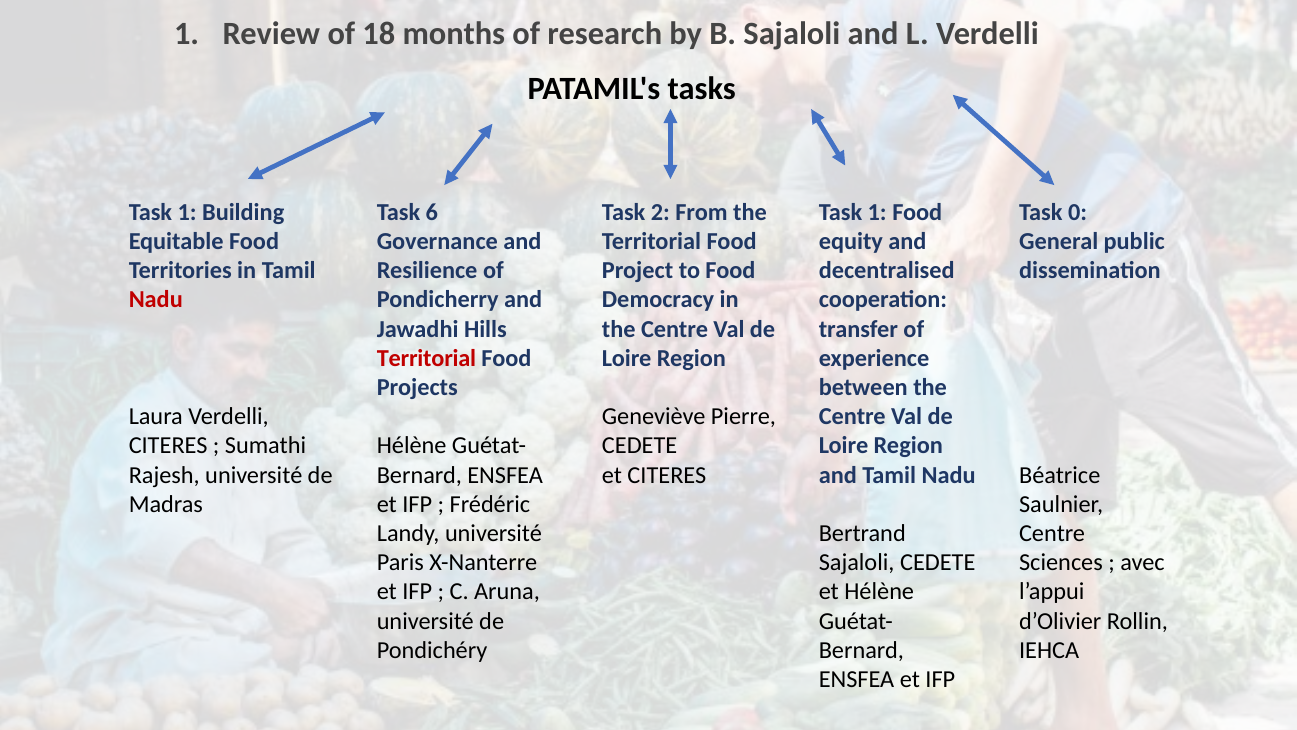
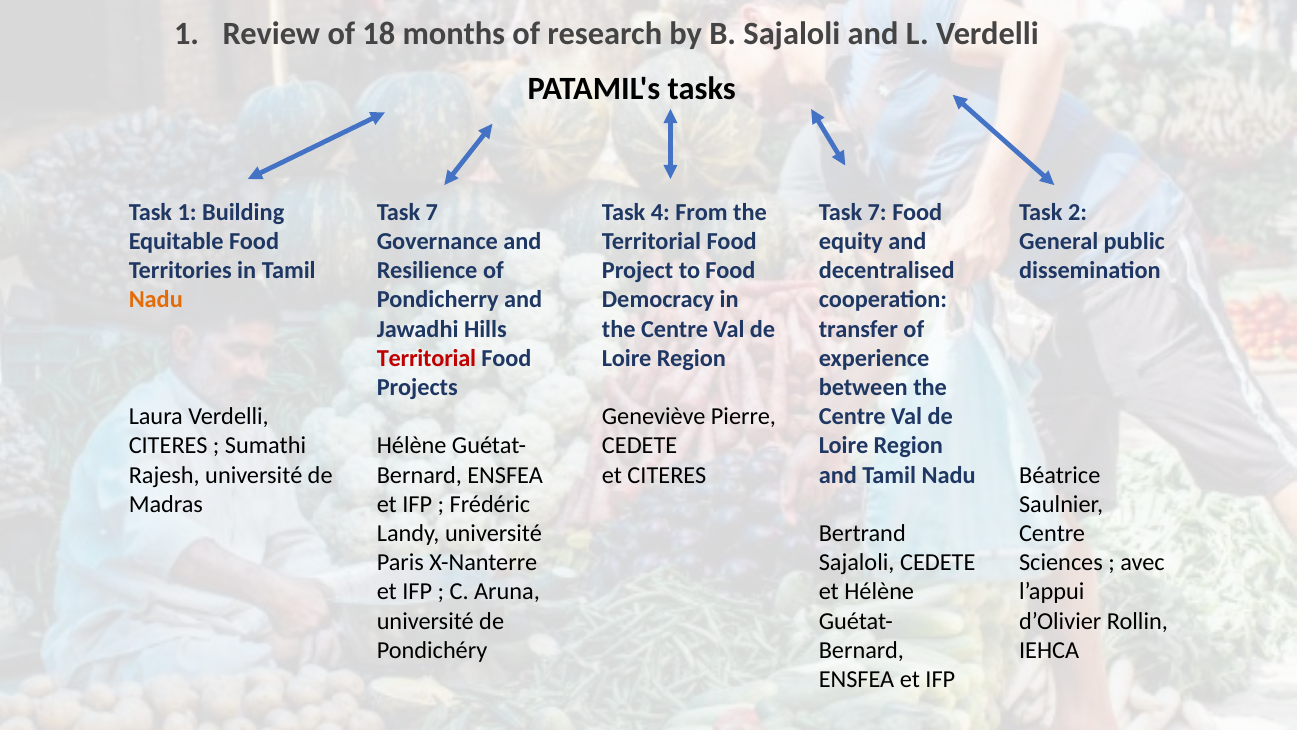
6: 6 -> 7 (432, 212)
2: 2 -> 4 (660, 212)
1: 1 -> 7 (877, 212)
0: 0 -> 2 (1078, 212)
Nadu colour: red -> orange (156, 300)
